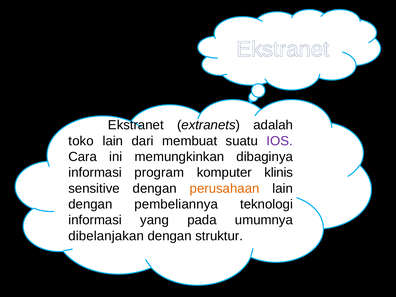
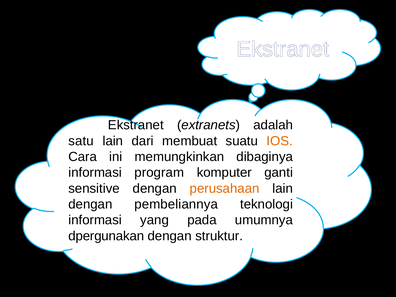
toko: toko -> satu (81, 141)
IOS colour: purple -> orange (280, 141)
klinis: klinis -> ganti (279, 173)
dibelanjakan: dibelanjakan -> dpergunakan (106, 236)
